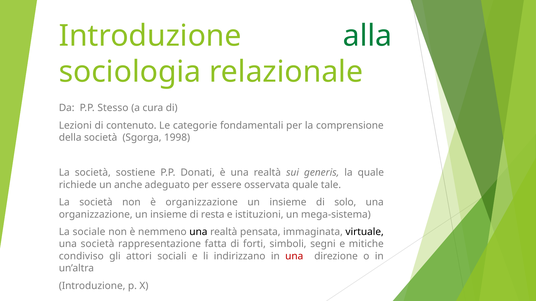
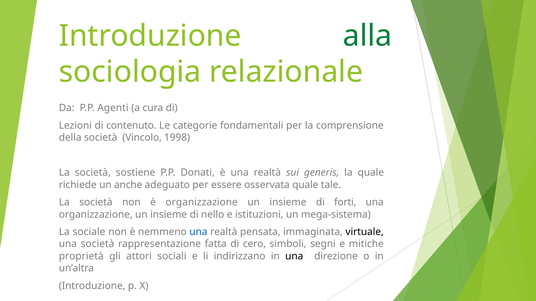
Stesso: Stesso -> Agenti (113, 108)
Sgorga: Sgorga -> Vincolo (142, 138)
solo: solo -> forti (345, 203)
resta: resta -> nello (213, 215)
una colour: black -> blue (198, 232)
forti: forti -> cero (254, 244)
condiviso: condiviso -> proprietà (81, 256)
una colour: red -> black (294, 256)
